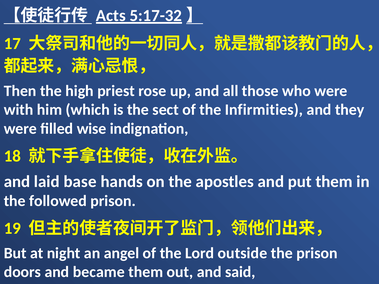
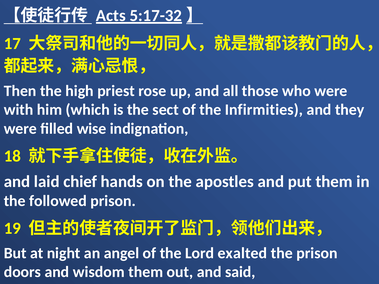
base: base -> chief (80, 182)
outside: outside -> exalted (242, 253)
became: became -> wisdom (99, 272)
